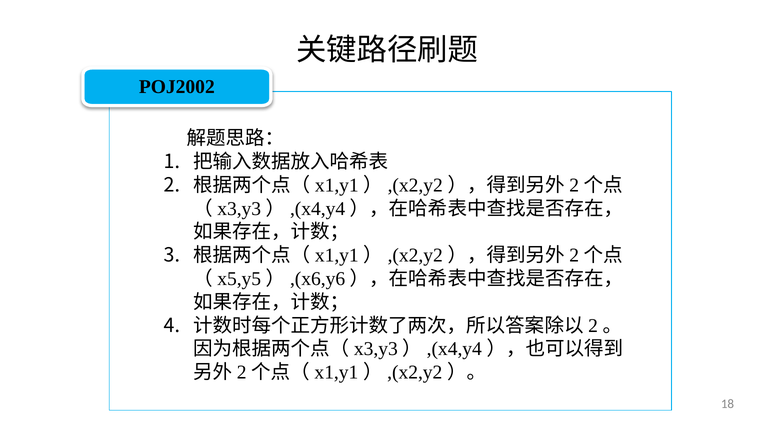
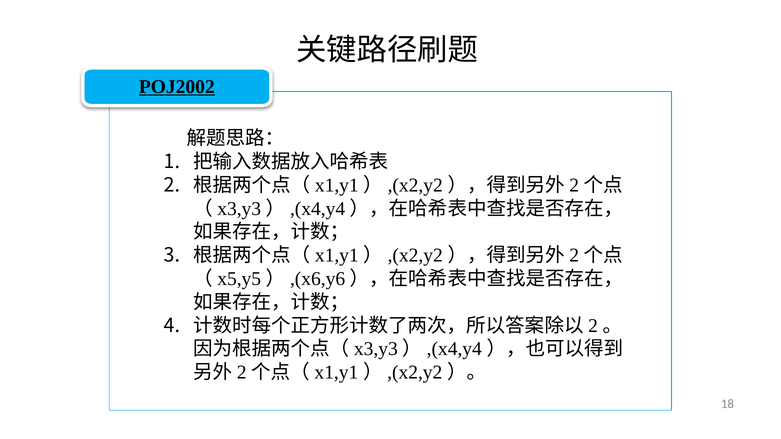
POJ2002 underline: none -> present (177, 87)
